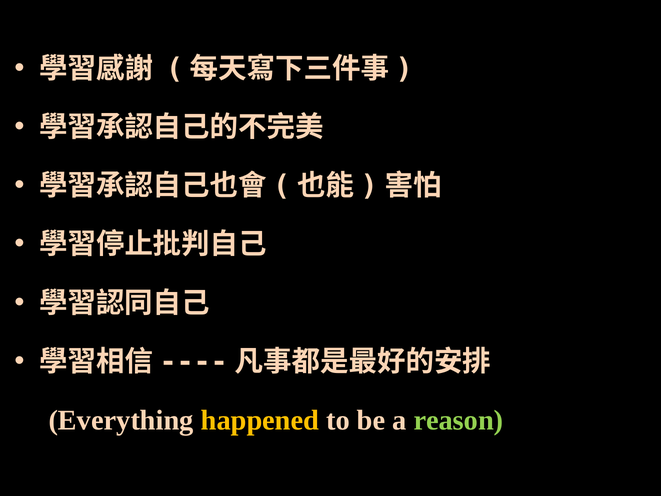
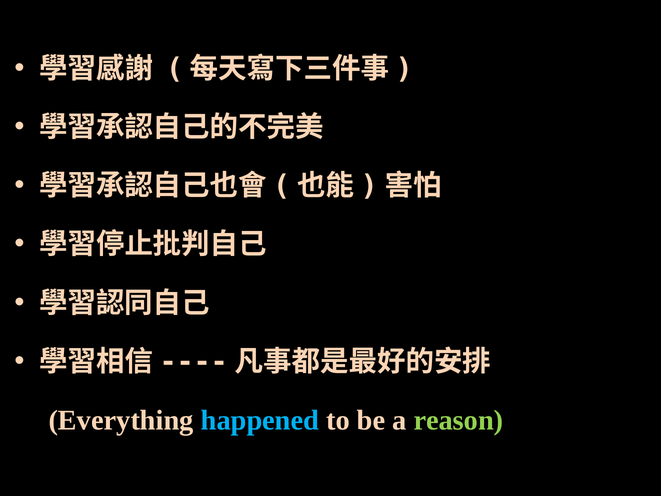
happened colour: yellow -> light blue (260, 420)
